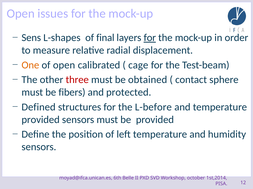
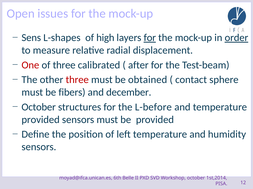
final: final -> high (105, 38)
order underline: none -> present (236, 38)
One colour: orange -> red (30, 65)
of open: open -> three (64, 65)
cage: cage -> after (138, 65)
protected: protected -> december (129, 93)
Defined: Defined -> October (39, 107)
